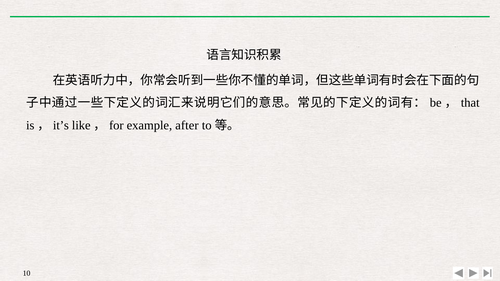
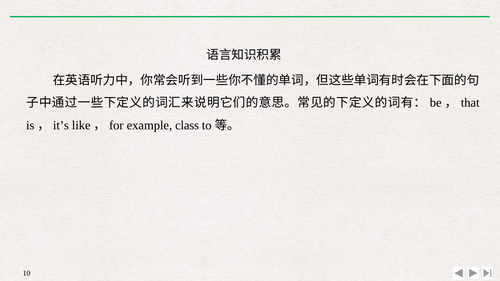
after: after -> class (187, 125)
